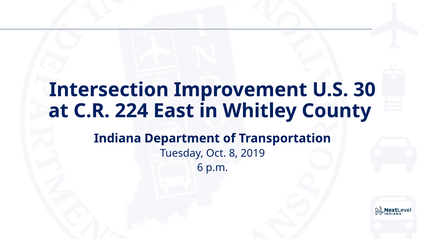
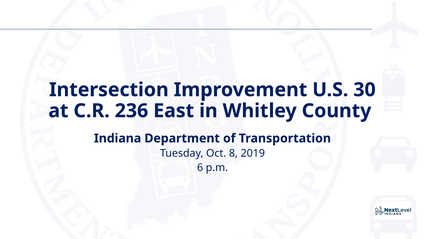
224: 224 -> 236 (132, 111)
